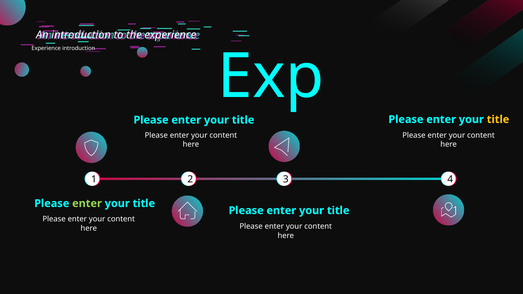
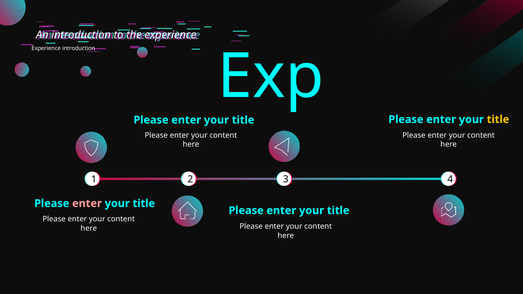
enter colour: light green -> pink (87, 204)
